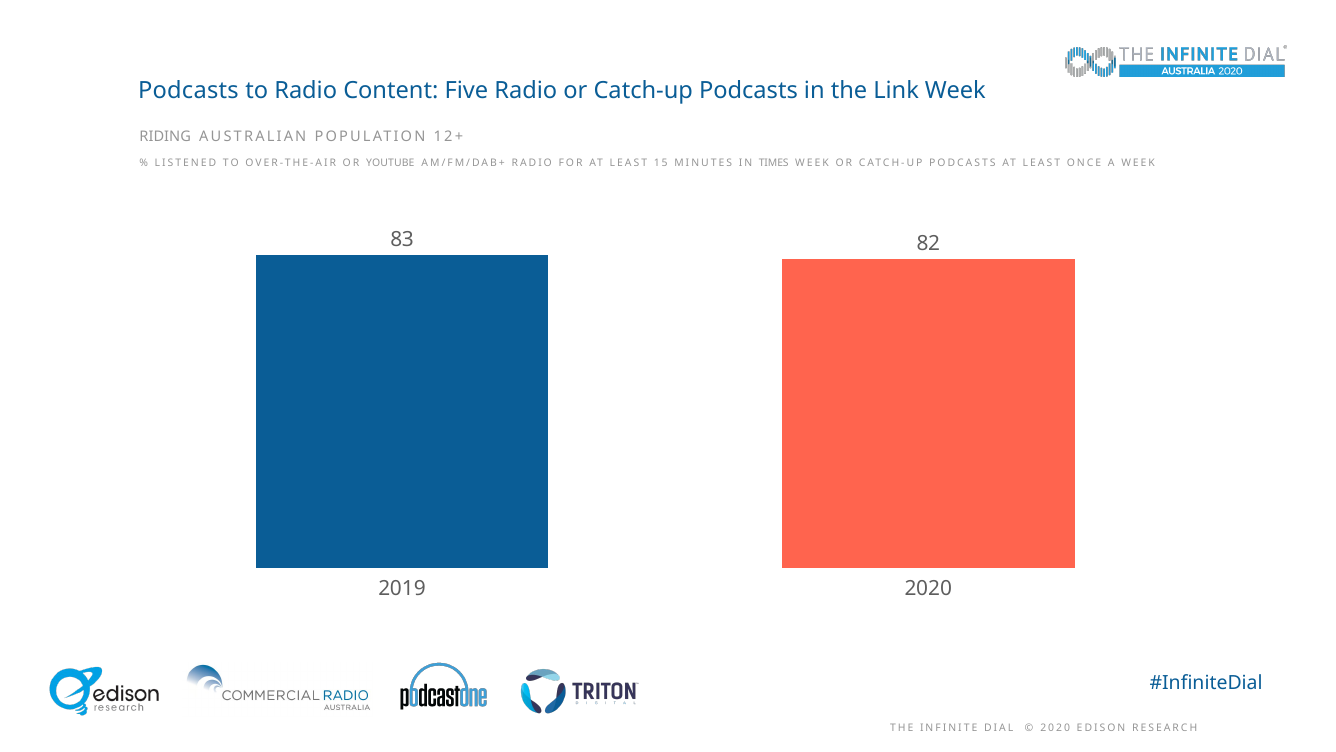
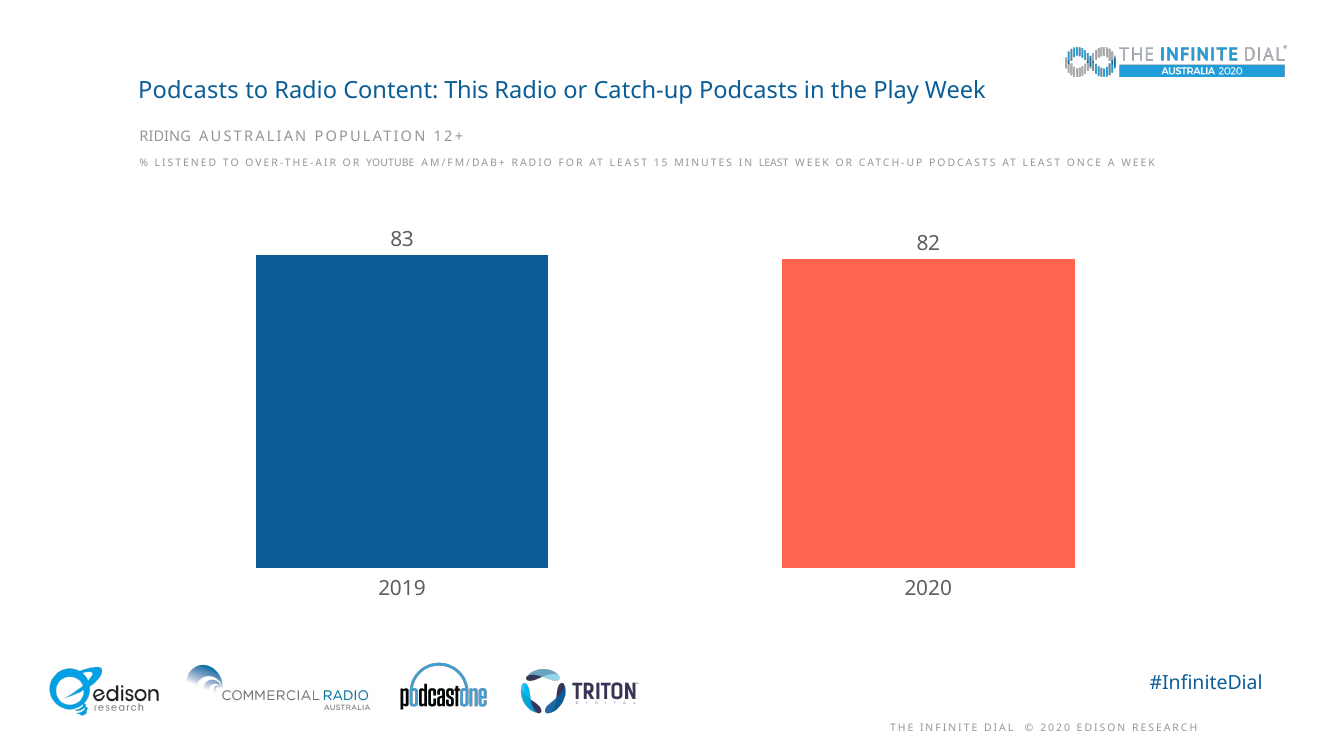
Five: Five -> This (467, 91)
Link: Link -> Play (896, 91)
IN TIMES: TIMES -> LEAST (774, 163)
